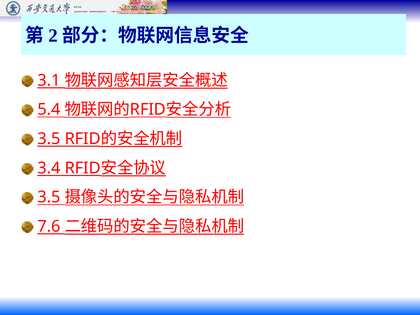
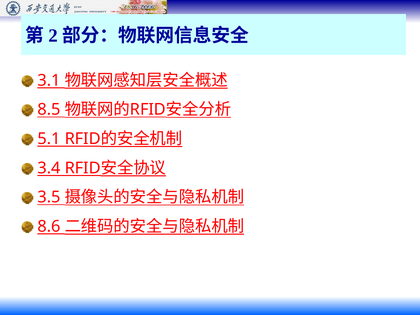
5.4: 5.4 -> 8.5 (49, 110)
3.5: 3.5 -> 5.1 (49, 139)
7.6: 7.6 -> 8.6 (49, 226)
